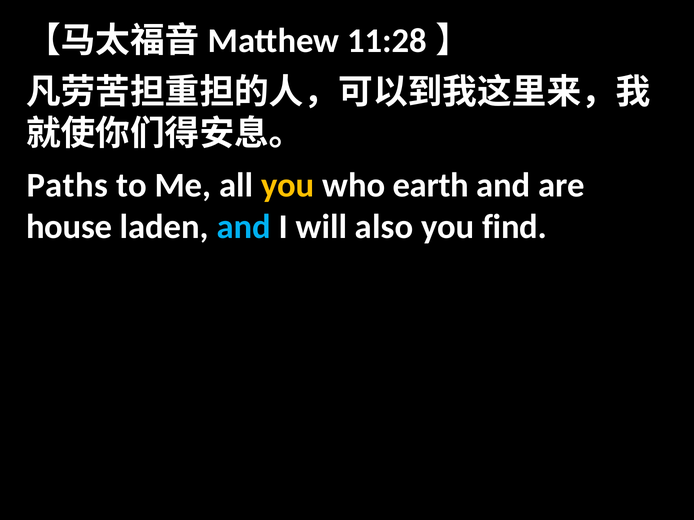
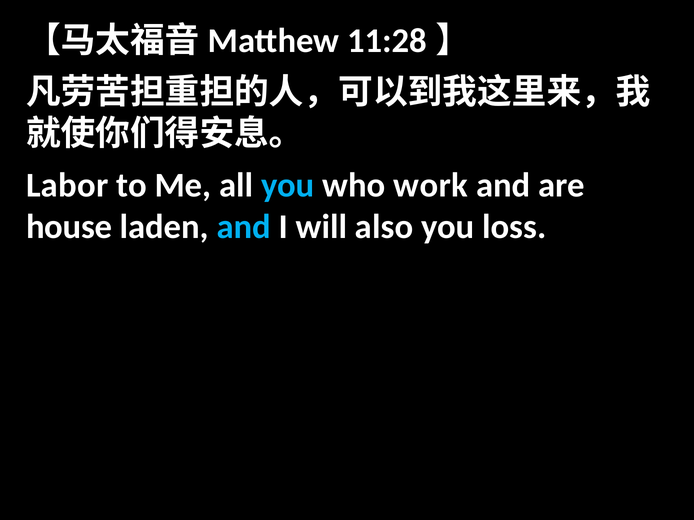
Paths: Paths -> Labor (67, 185)
you colour: yellow -> light blue (288, 185)
earth: earth -> work (431, 185)
find: find -> loss (514, 227)
